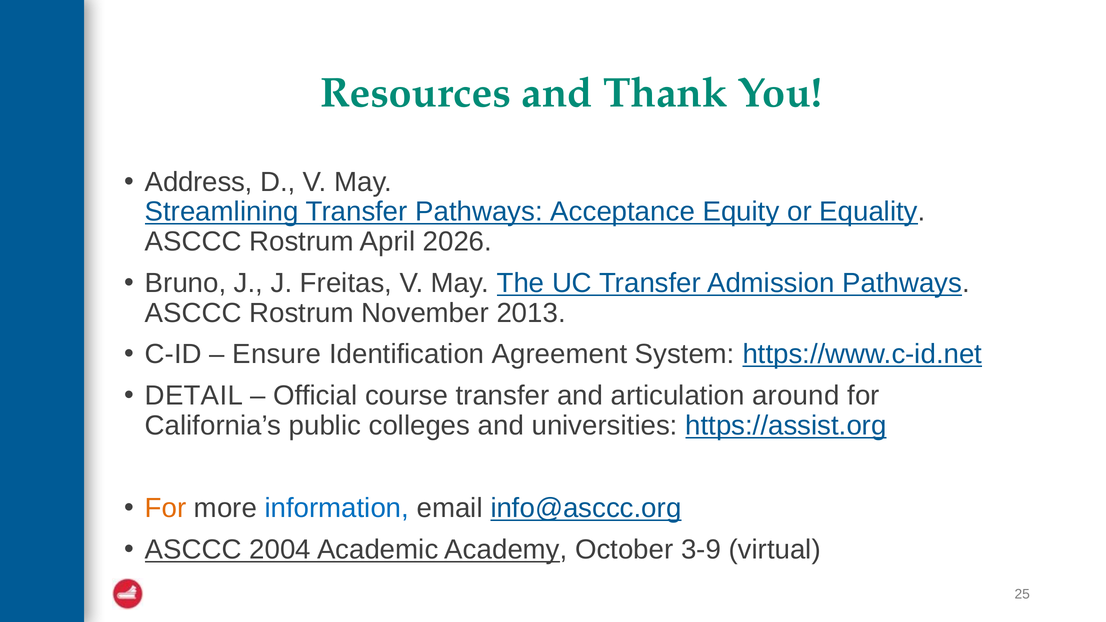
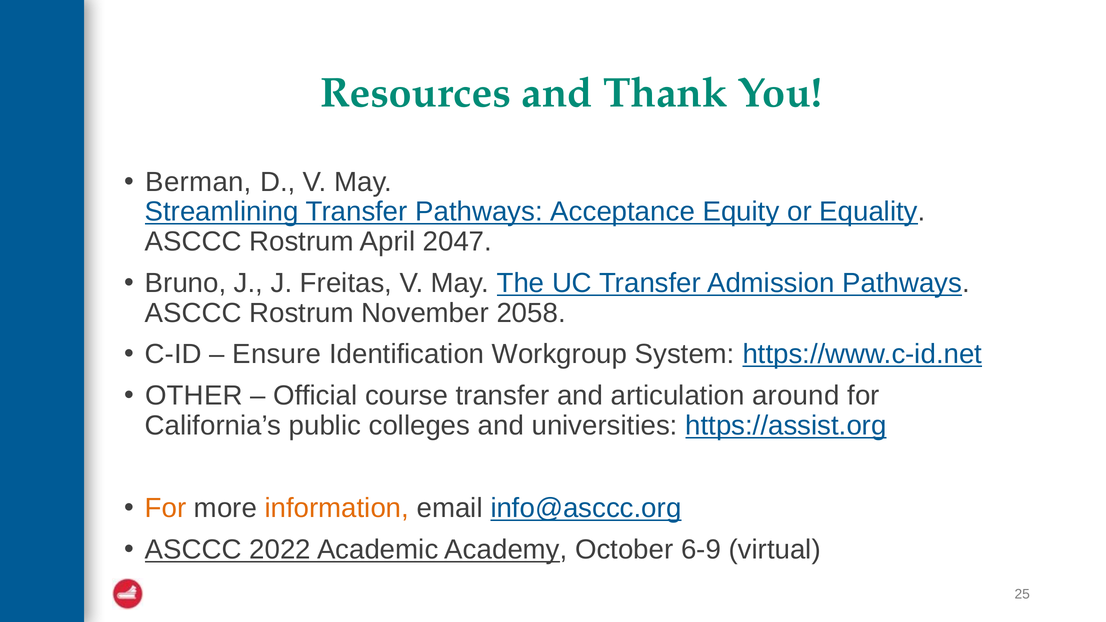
Address: Address -> Berman (199, 182)
2026: 2026 -> 2047 (457, 242)
2013: 2013 -> 2058 (531, 313)
Agreement: Agreement -> Workgroup (560, 354)
DETAIL: DETAIL -> OTHER (194, 396)
information colour: blue -> orange (337, 508)
2004: 2004 -> 2022 (280, 550)
3-9: 3-9 -> 6-9 (701, 550)
